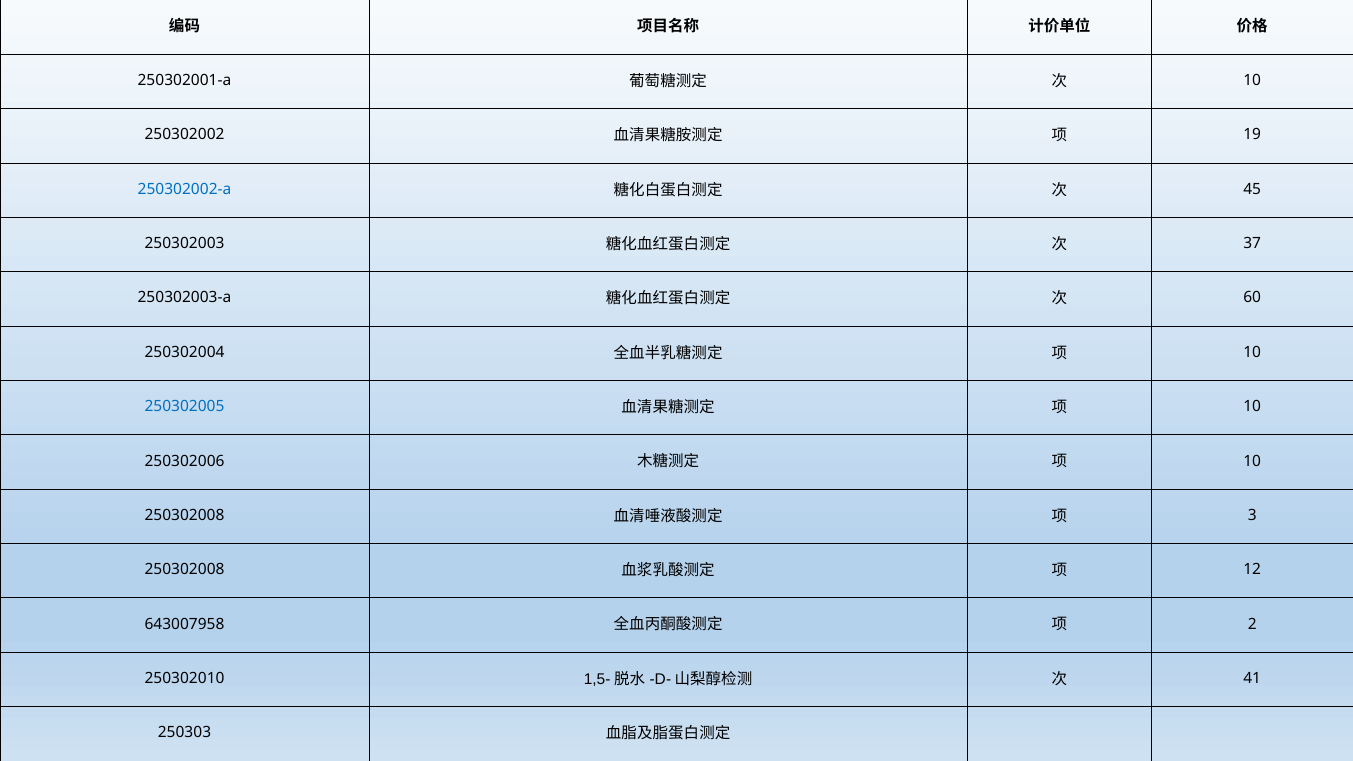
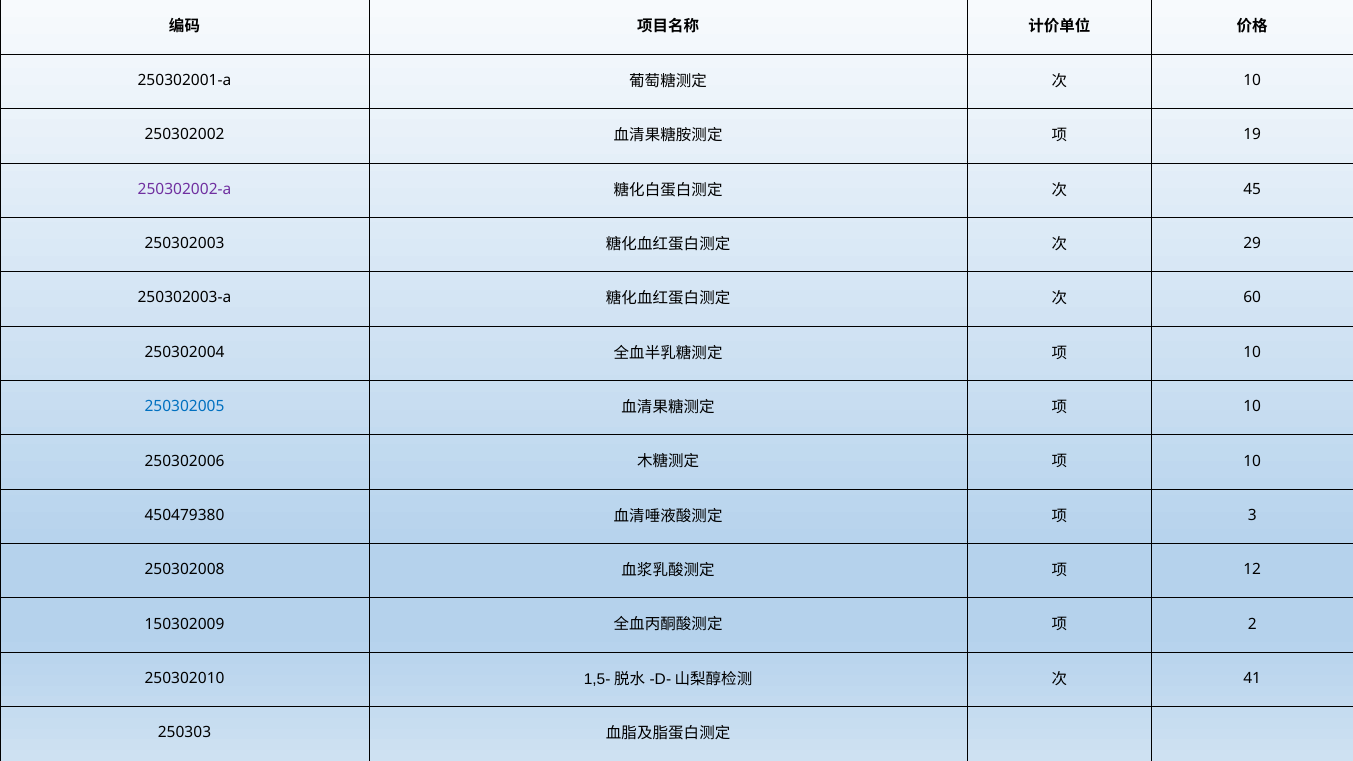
250302002-a colour: blue -> purple (185, 189)
37: 37 -> 29 (1252, 243)
250302008: 250302008 -> 450479380 (184, 515)
643007958: 643007958 -> 150302009 (184, 624)
